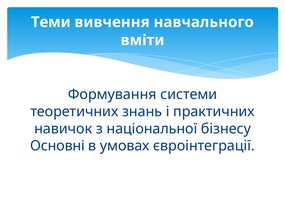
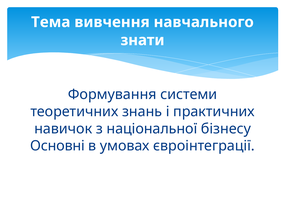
Теми: Теми -> Тема (51, 22)
вміти: вміти -> знати (143, 40)
